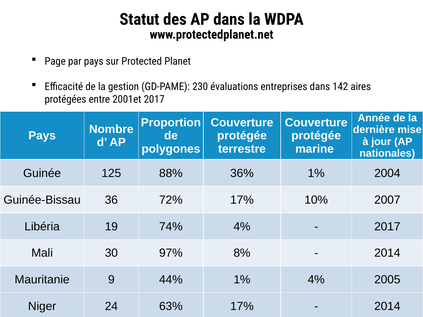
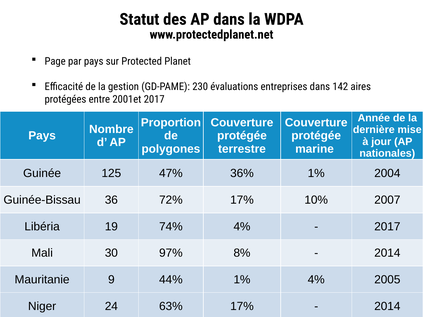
88%: 88% -> 47% (171, 173)
